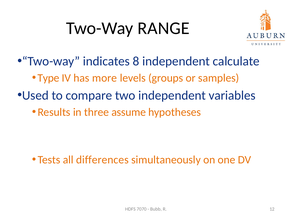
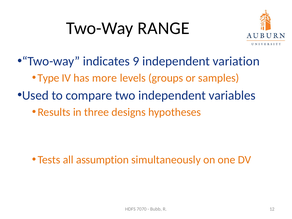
8: 8 -> 9 (136, 61)
calculate: calculate -> variation (236, 61)
assume: assume -> designs (129, 112)
differences: differences -> assumption (102, 160)
